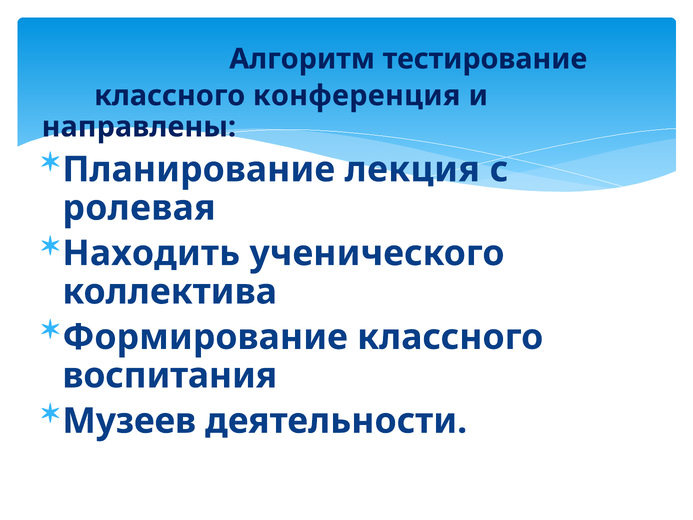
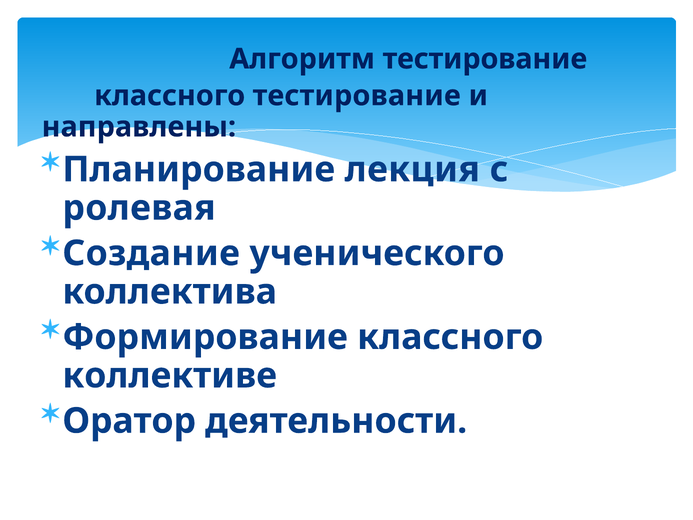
классного конференция: конференция -> тестирование (357, 96)
Находить: Находить -> Создание (151, 253)
воспитания: воспитания -> коллективе (170, 375)
Музеев: Музеев -> Оратор (129, 421)
